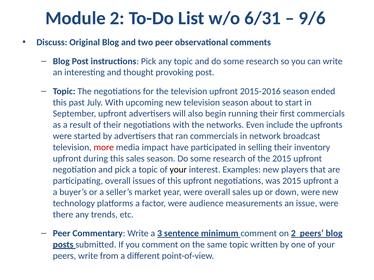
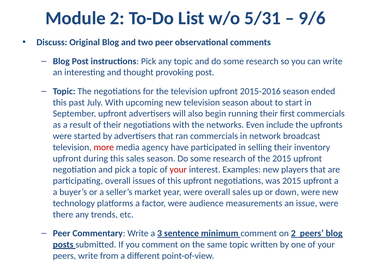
6/31: 6/31 -> 5/31 (263, 18)
impact: impact -> agency (155, 148)
your colour: black -> red (178, 170)
